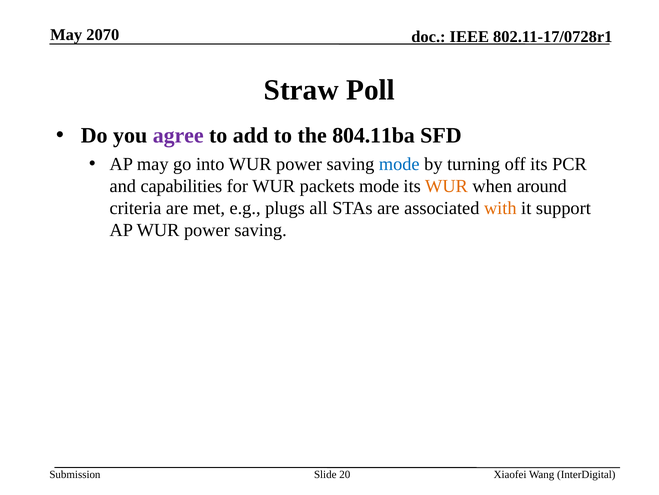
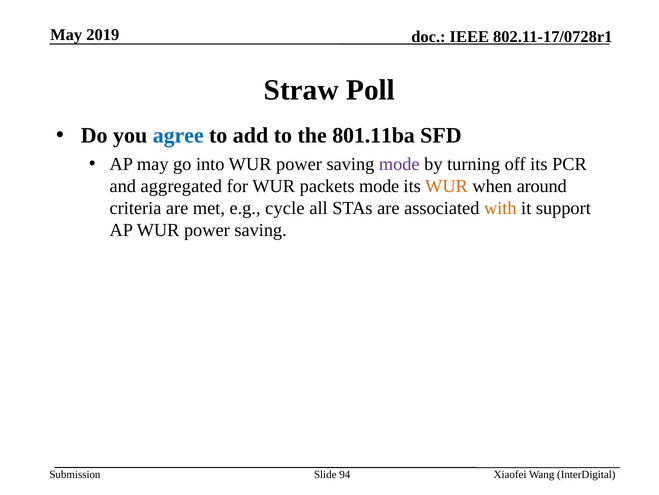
2070: 2070 -> 2019 (103, 35)
agree colour: purple -> blue (178, 135)
804.11ba: 804.11ba -> 801.11ba (374, 135)
mode colour: blue -> purple (399, 164)
capabilities: capabilities -> aggregated (181, 186)
plugs: plugs -> cycle (285, 208)
20: 20 -> 94 (345, 474)
